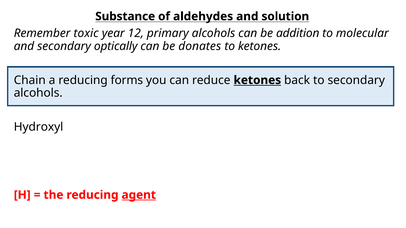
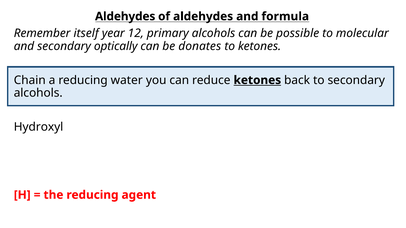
Substance: Substance -> Aldehydes (125, 16)
solution: solution -> formula (285, 16)
toxic: toxic -> itself (86, 33)
addition: addition -> possible (298, 33)
forms: forms -> water (127, 80)
agent underline: present -> none (139, 195)
